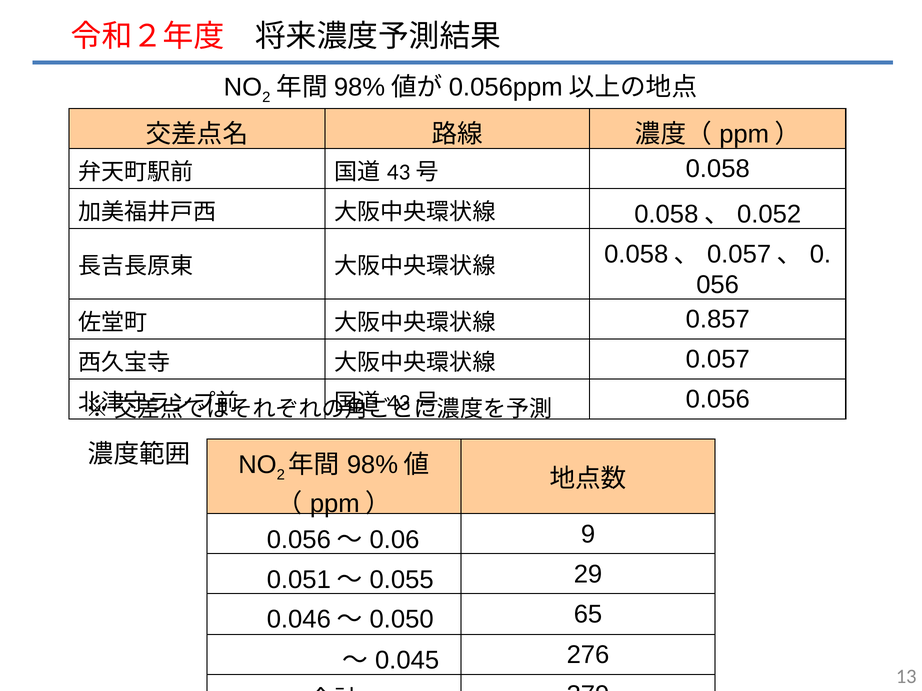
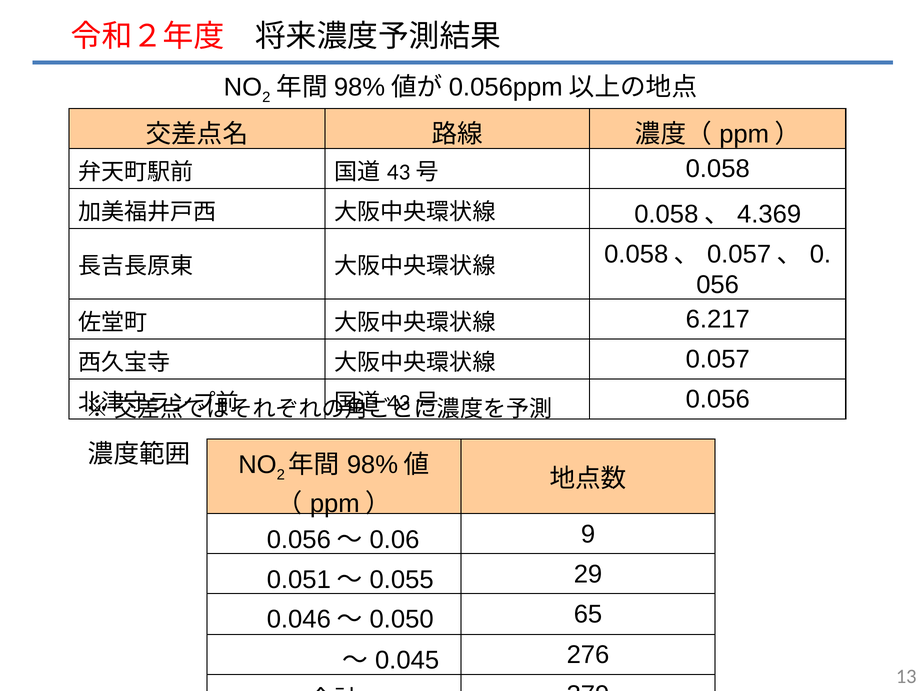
0.052: 0.052 -> 4.369 (769, 214)
0.857: 0.857 -> 6.217 (718, 320)
